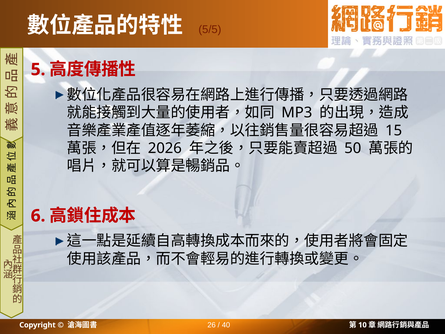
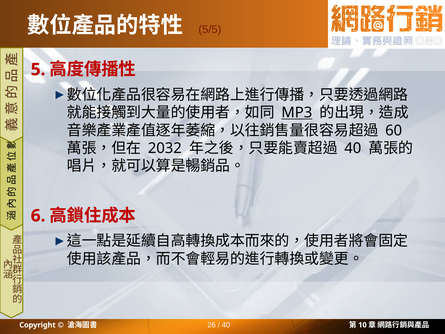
MP3 underline: none -> present (297, 113)
15: 15 -> 60 (394, 130)
2026: 2026 -> 2032 (165, 148)
50: 50 -> 40 (353, 148)
